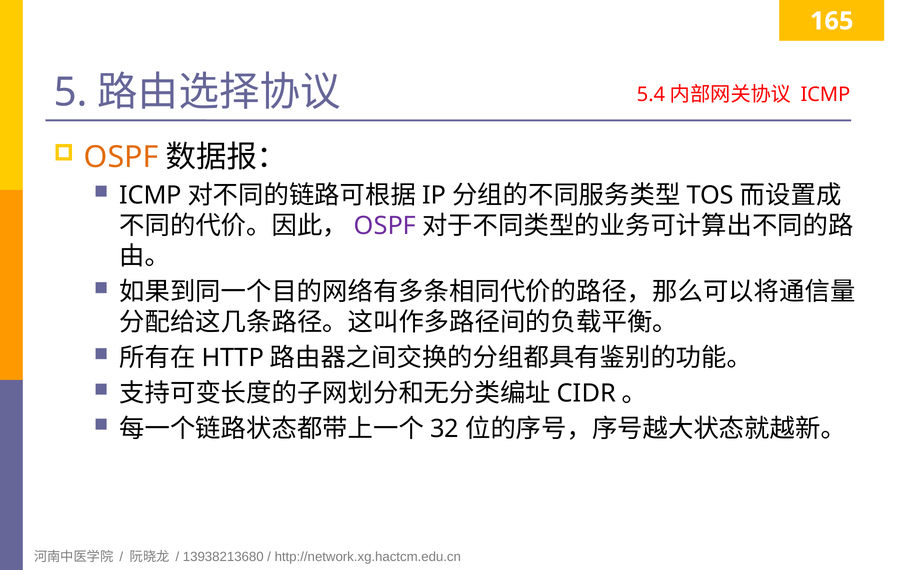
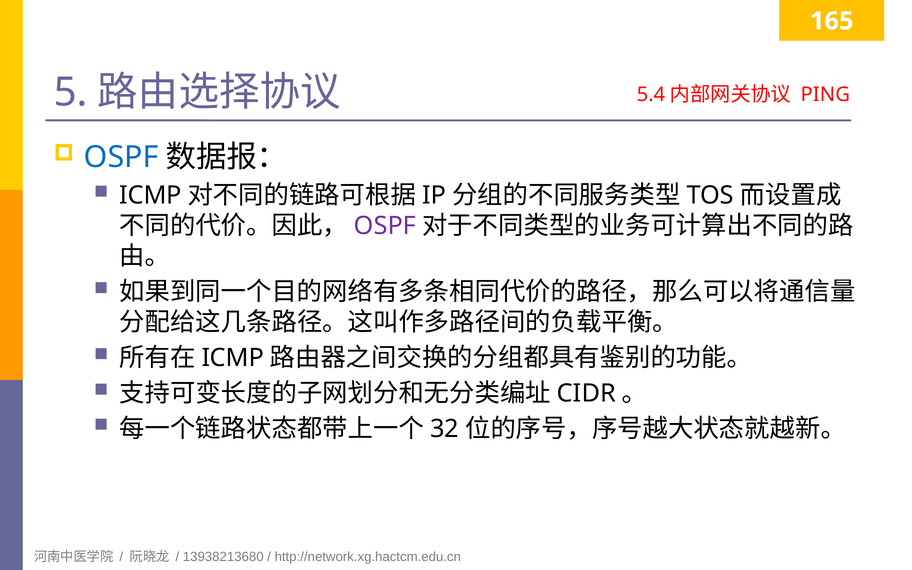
ICMP: ICMP -> PING (825, 94)
OSPF colour: orange -> blue (121, 157)
HTTP: HTTP -> ICMP (233, 358)
